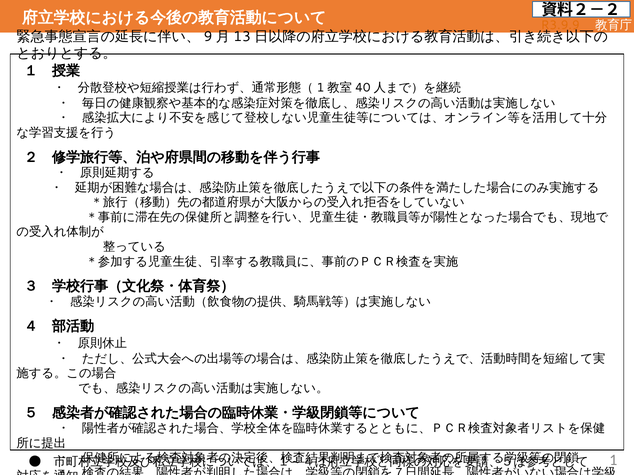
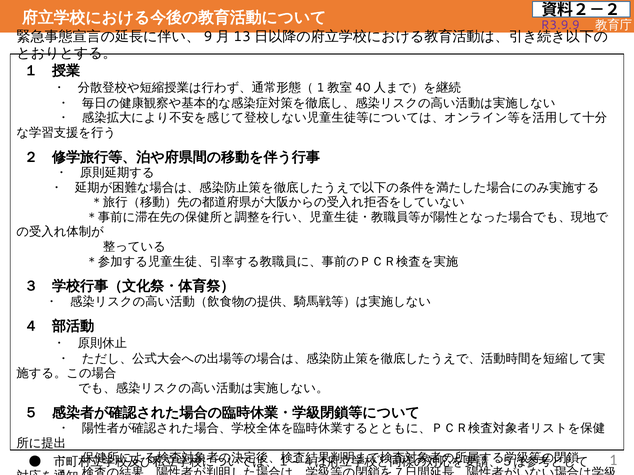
R3.9.9 colour: orange -> purple (560, 25)
